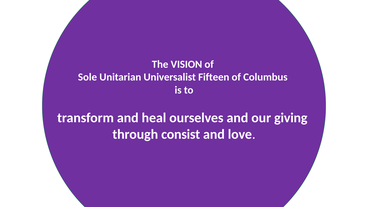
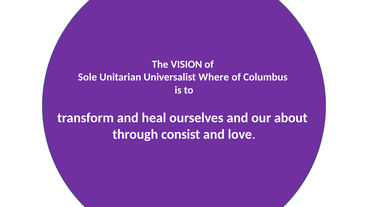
Fifteen: Fifteen -> Where (214, 77)
giving: giving -> about (291, 118)
